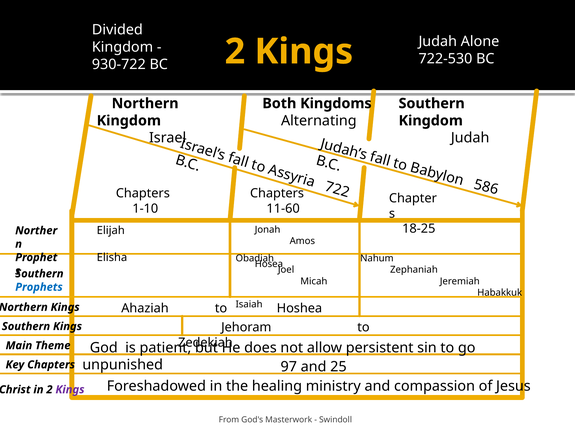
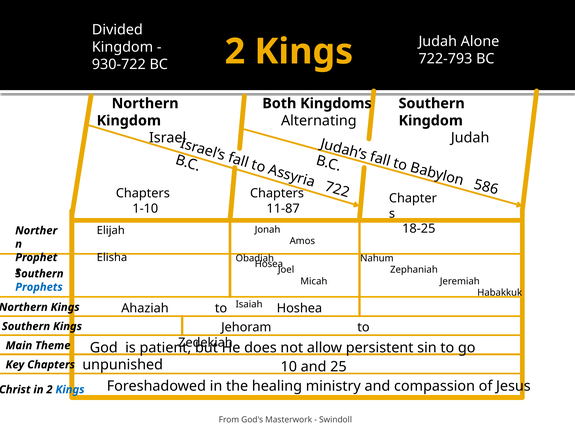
722-530: 722-530 -> 722-793 (445, 59)
11-60: 11-60 -> 11-87 (283, 209)
97: 97 -> 10 (289, 367)
Kings colour: purple -> blue (70, 390)
